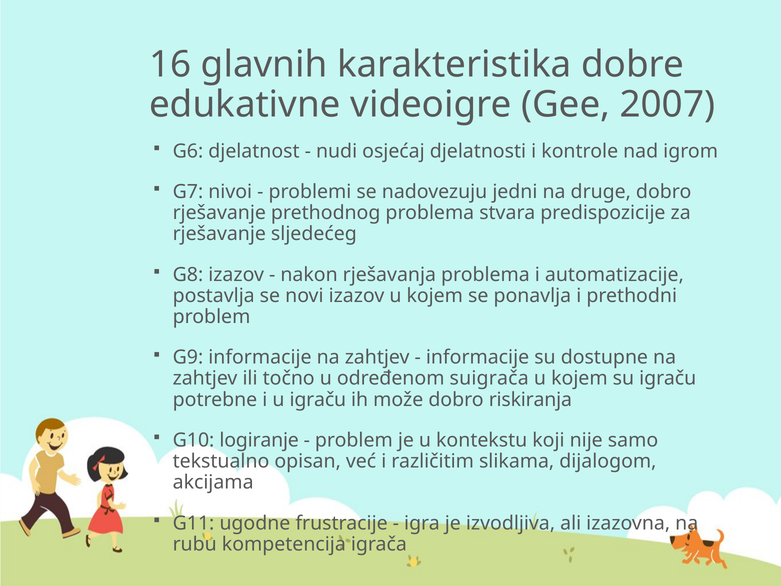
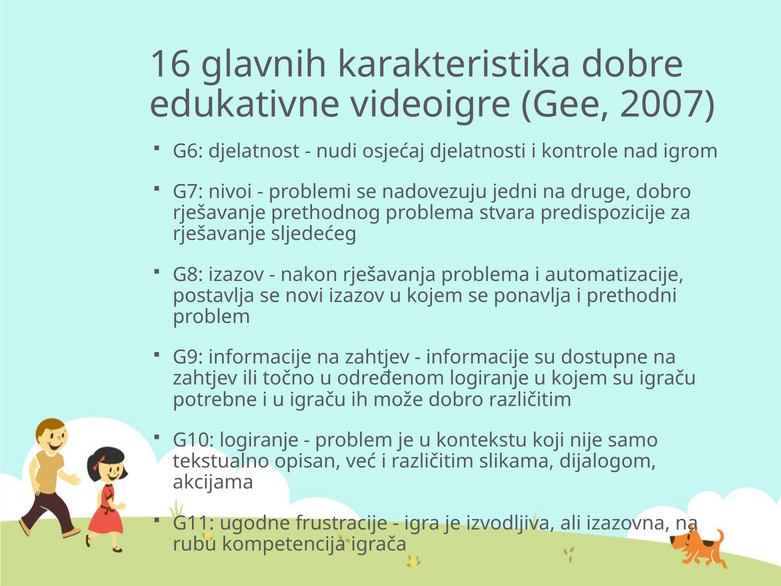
određenom suigrača: suigrača -> logiranje (489, 378)
dobro riskiranja: riskiranja -> različitim (530, 399)
